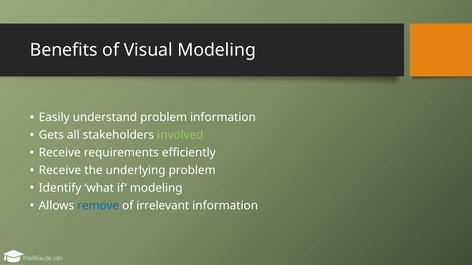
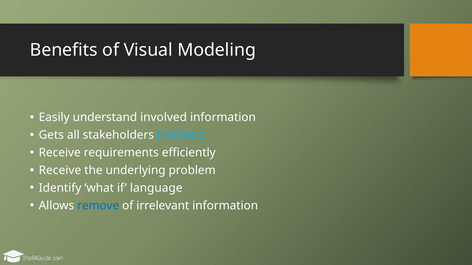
understand problem: problem -> involved (164, 118)
involved colour: light green -> light blue (180, 135)
if modeling: modeling -> language (156, 188)
